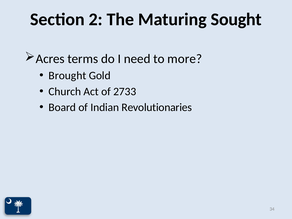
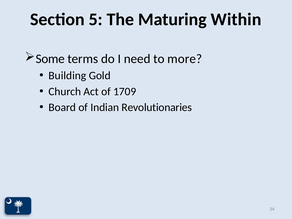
2: 2 -> 5 (96, 19)
Sought: Sought -> Within (236, 19)
Acres: Acres -> Some (50, 59)
Brought: Brought -> Building (67, 76)
2733: 2733 -> 1709 (125, 91)
